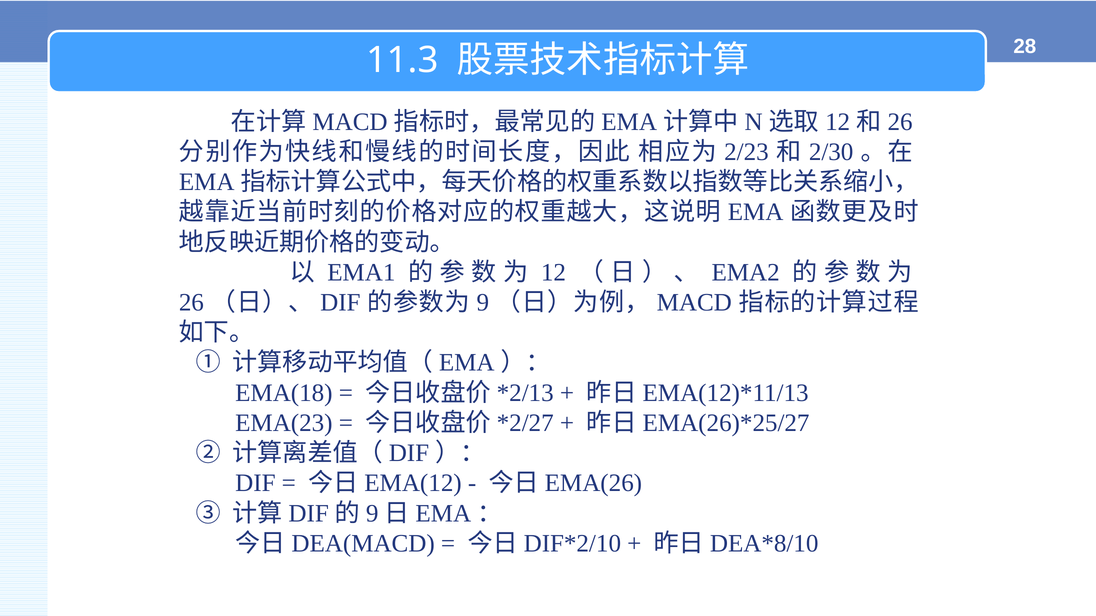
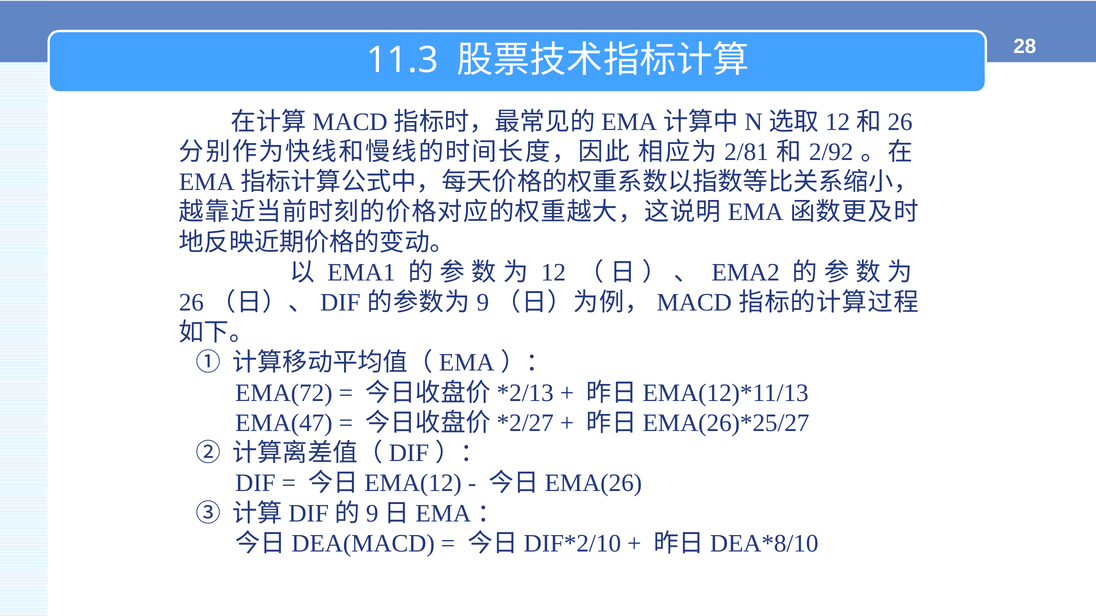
2/23: 2/23 -> 2/81 (746, 152)
2/30: 2/30 -> 2/92 (831, 152)
EMA(18: EMA(18 -> EMA(72 (284, 393)
EMA(23: EMA(23 -> EMA(47 (284, 423)
